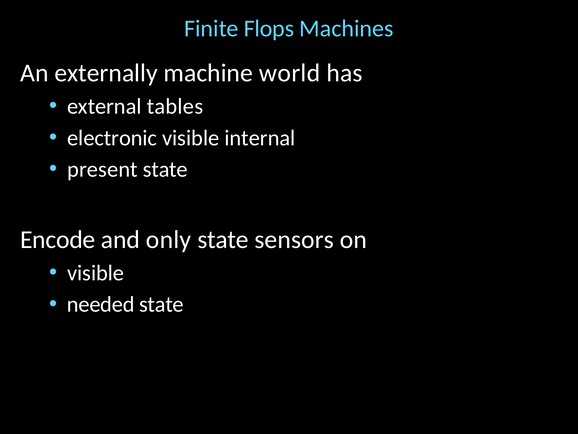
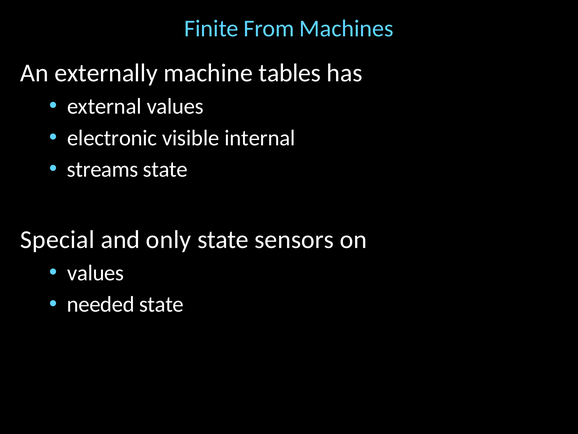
Flops: Flops -> From (269, 29)
world: world -> tables (290, 73)
external tables: tables -> values (175, 106)
present: present -> streams (103, 169)
Encode: Encode -> Special (57, 240)
visible: visible -> values (96, 273)
